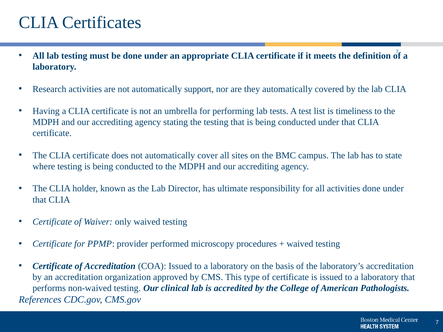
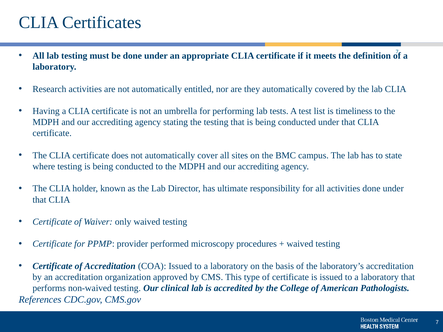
support: support -> entitled (199, 89)
